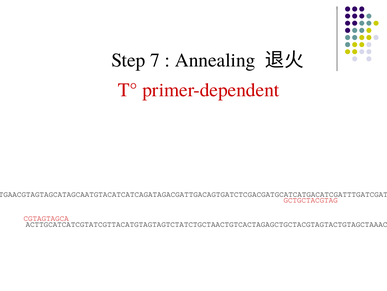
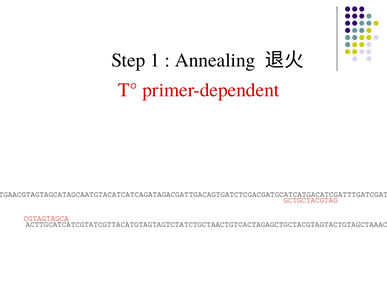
7: 7 -> 1 (155, 60)
